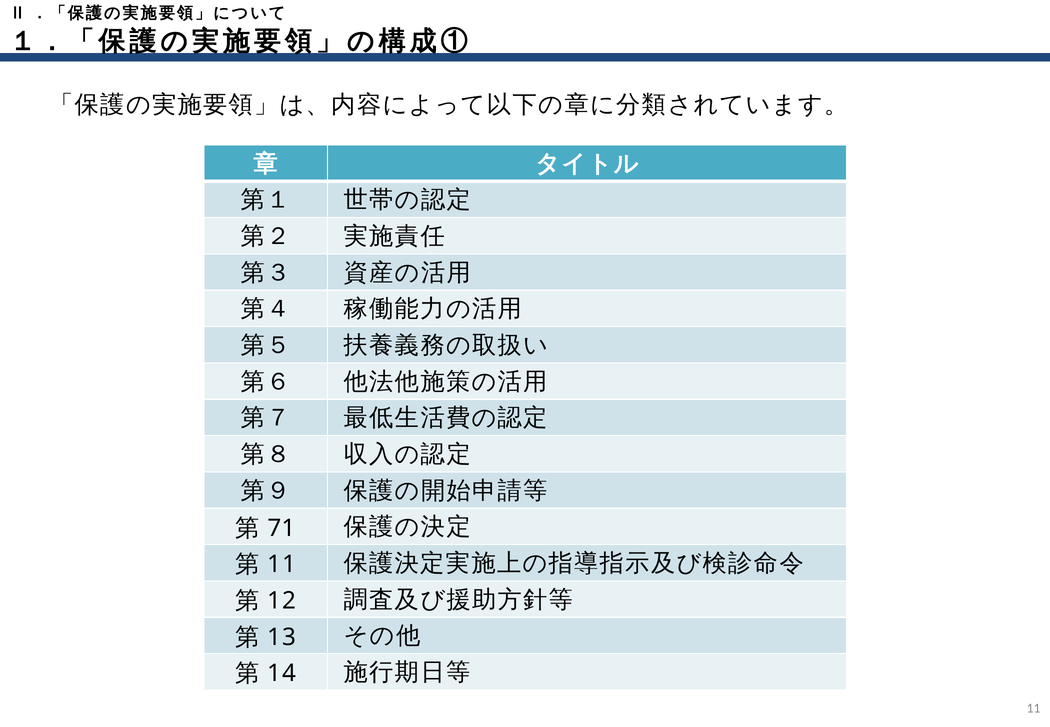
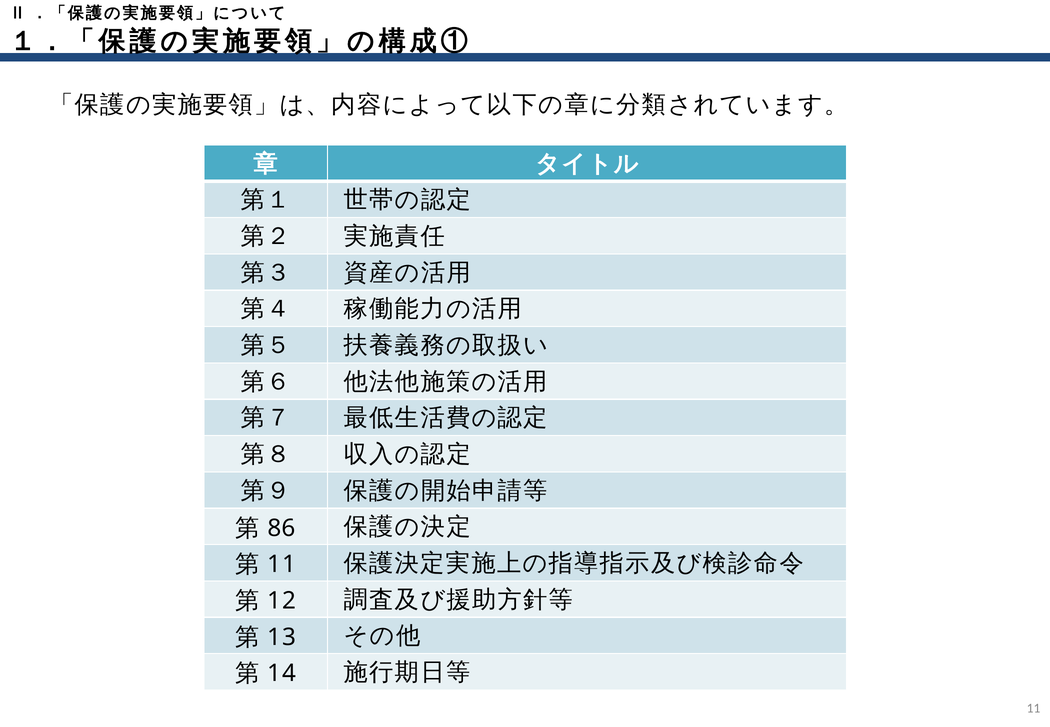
71: 71 -> 86 (281, 528)
